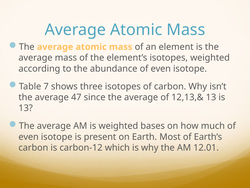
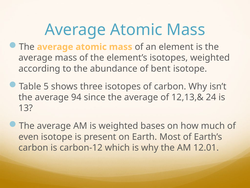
abundance of even: even -> bent (161, 68)
7: 7 -> 5 (46, 86)
47: 47 -> 94 (76, 97)
12,13,& 13: 13 -> 24 (211, 97)
